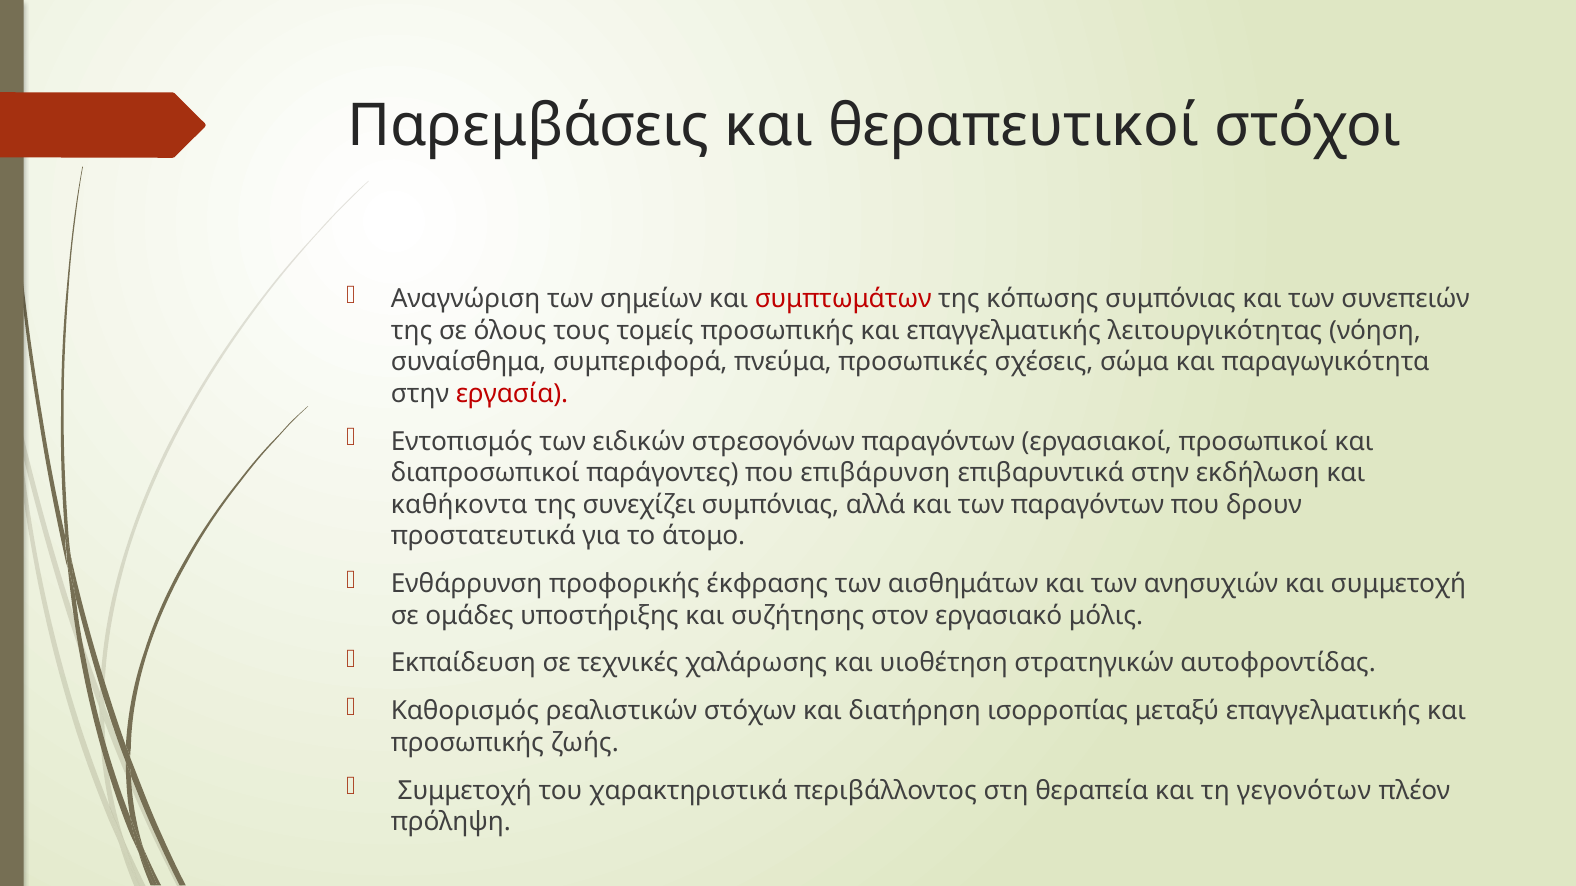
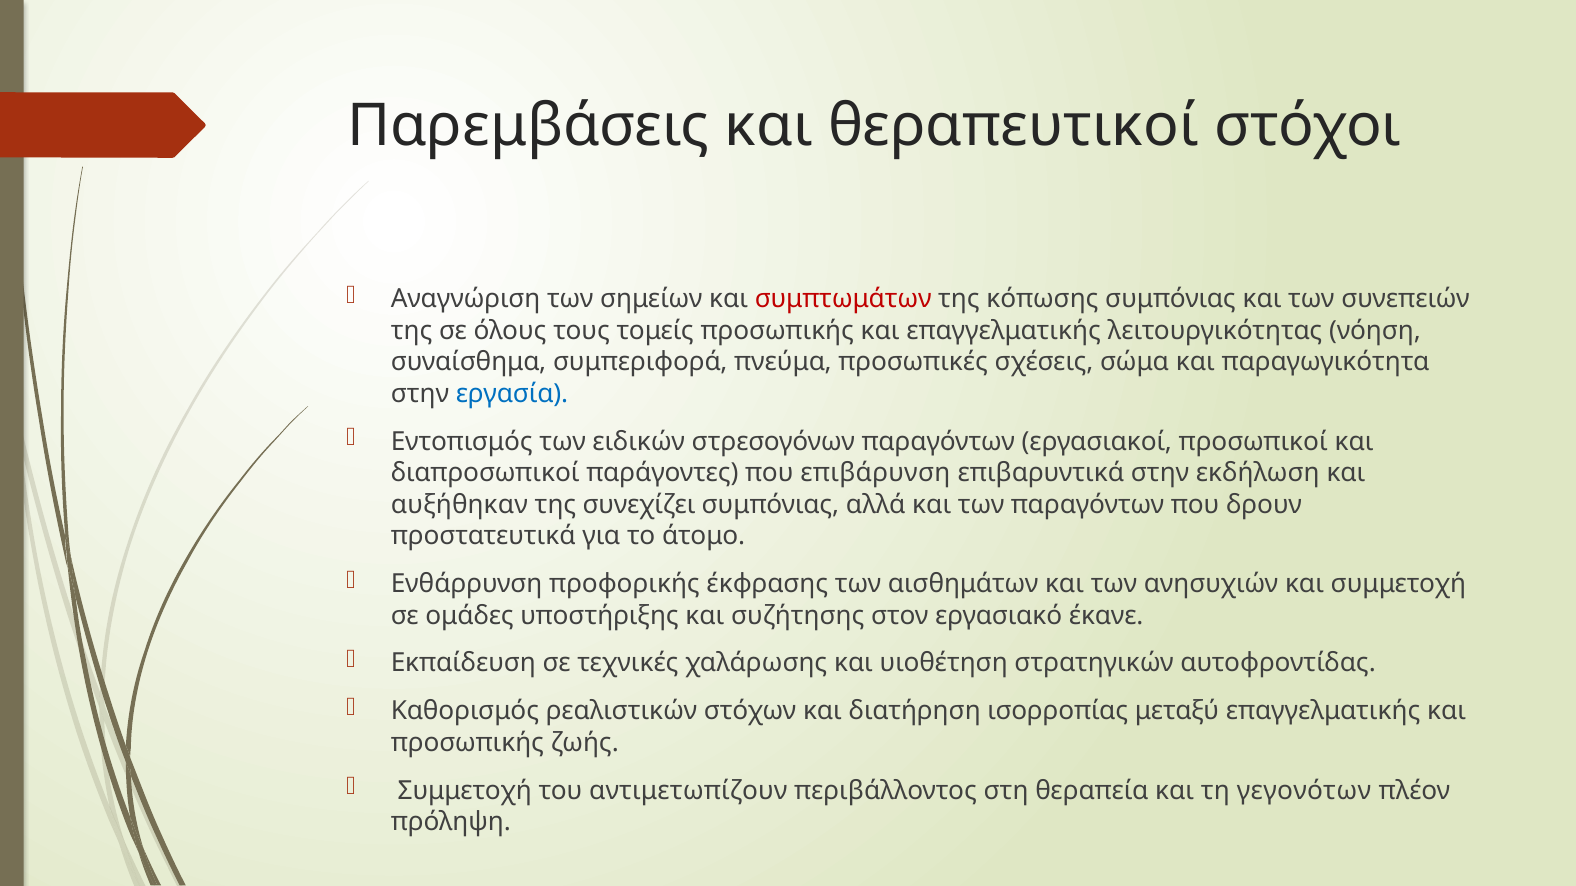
εργασία colour: red -> blue (512, 394)
καθήκοντα: καθήκοντα -> αυξήθηκαν (459, 505)
μόλις: μόλις -> έκανε (1106, 616)
χαρακτηριστικά: χαρακτηριστικά -> αντιμετωπίζουν (688, 791)
